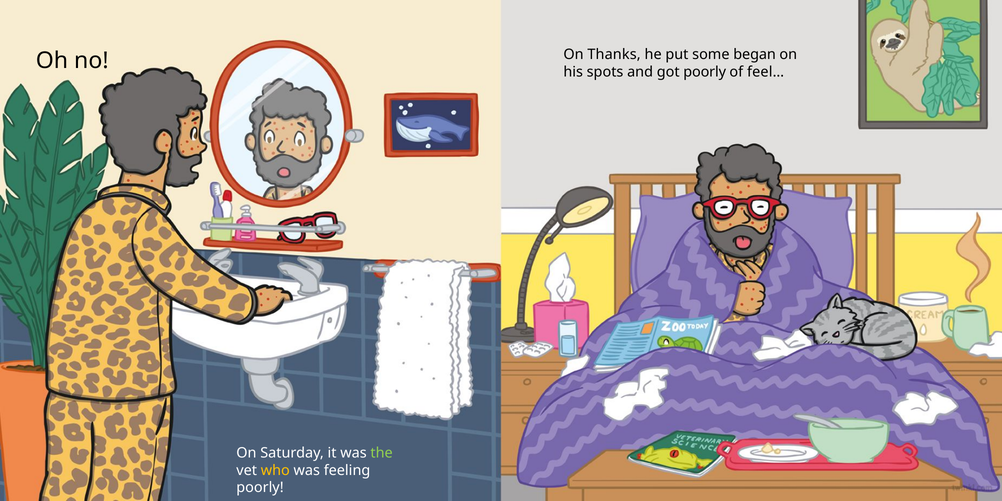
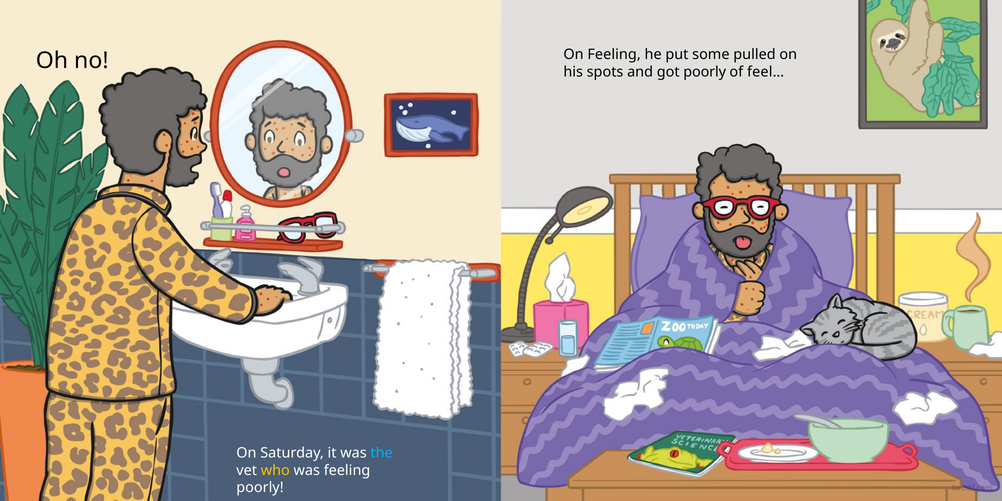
On Thanks: Thanks -> Feeling (614, 55)
began: began -> pulled (755, 55)
the colour: light green -> light blue (382, 453)
